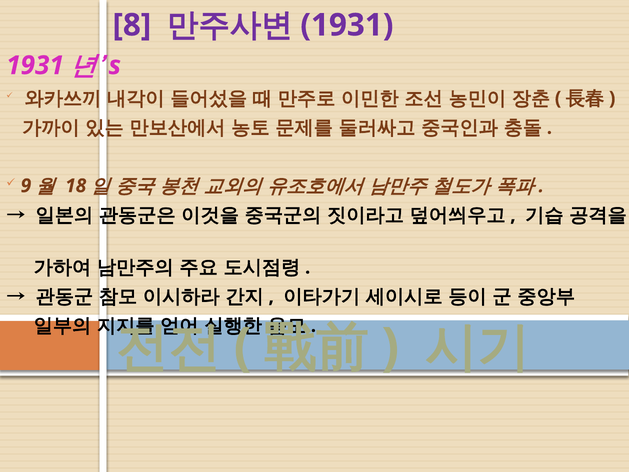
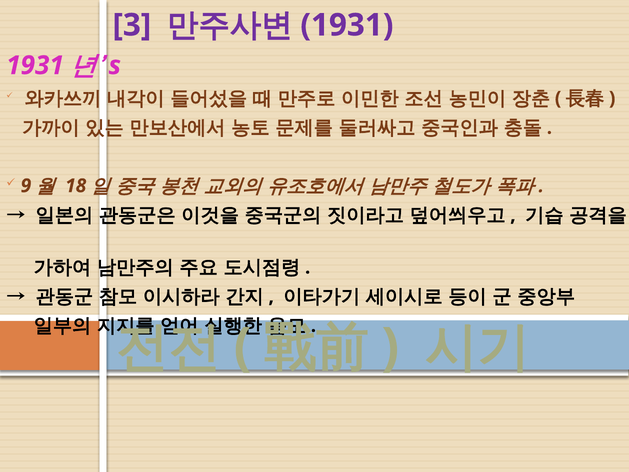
8: 8 -> 3 (132, 25)
